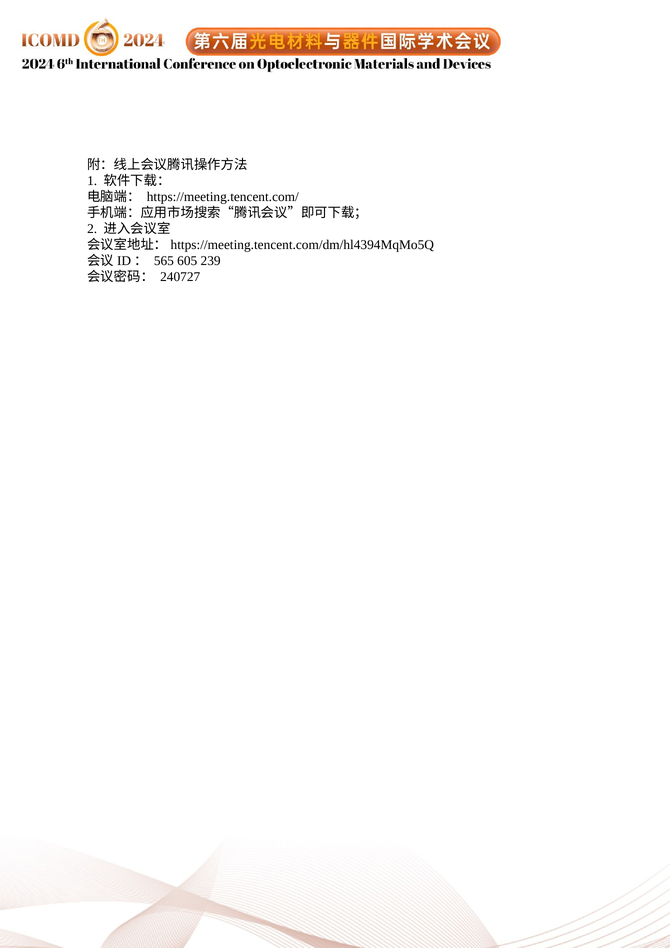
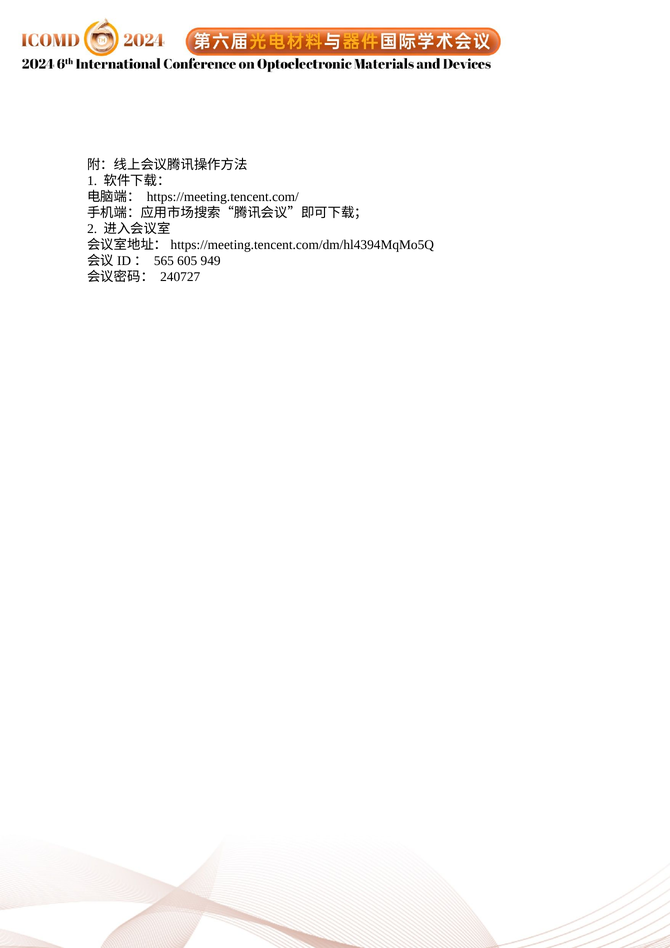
239: 239 -> 949 (211, 261)
